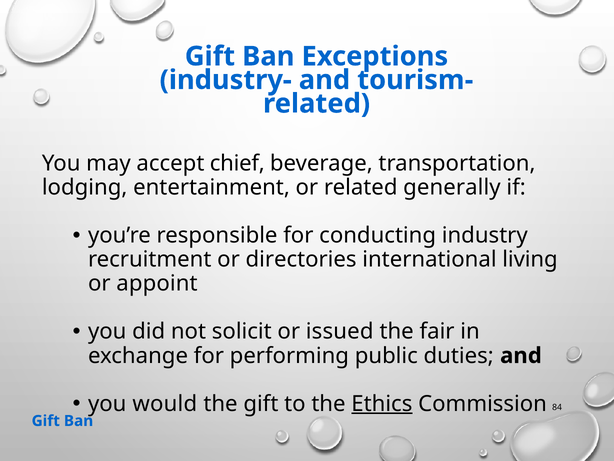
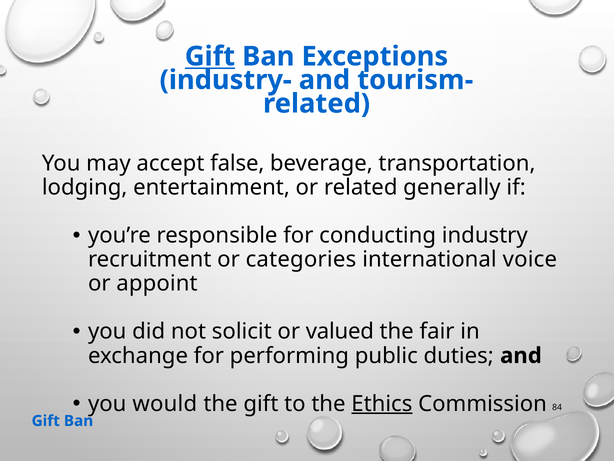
Gift underline: none -> present (210, 56)
chief: chief -> false (237, 163)
directories: directories -> categories (301, 259)
living: living -> voice (530, 259)
issued: issued -> valued (340, 331)
